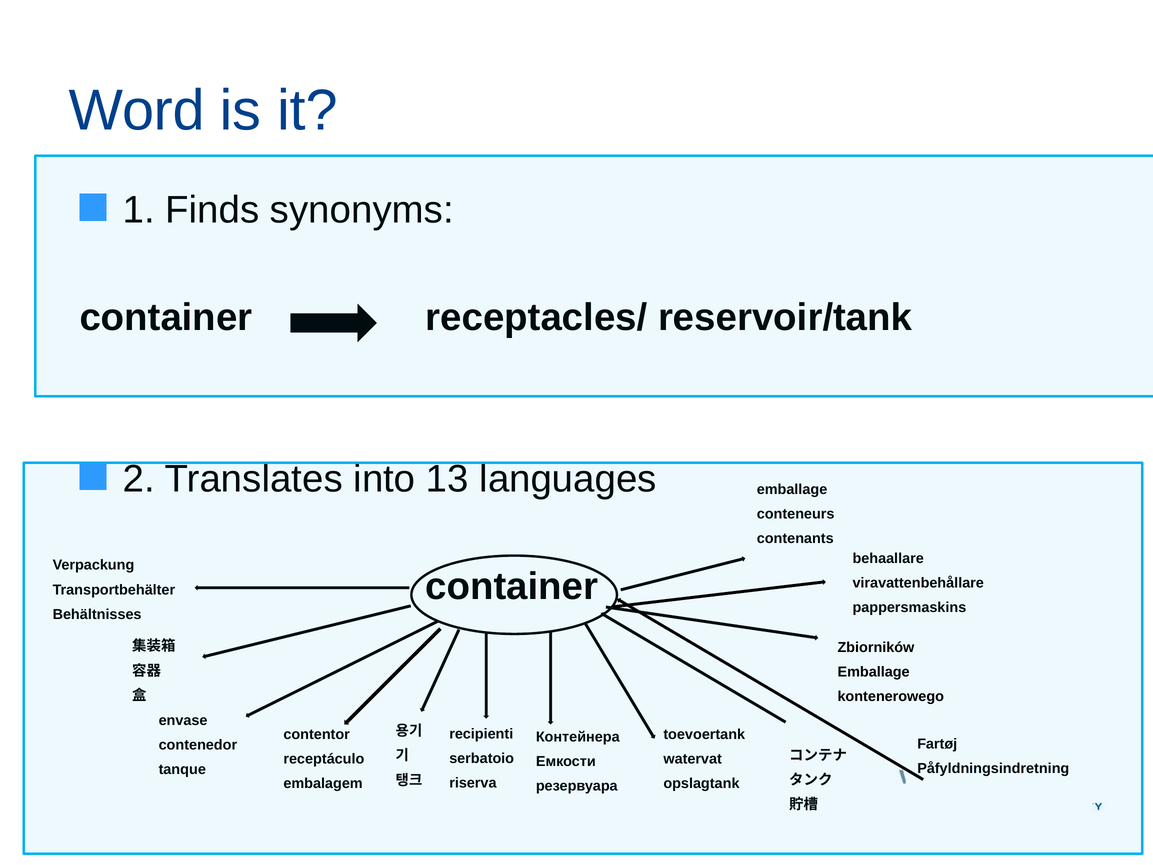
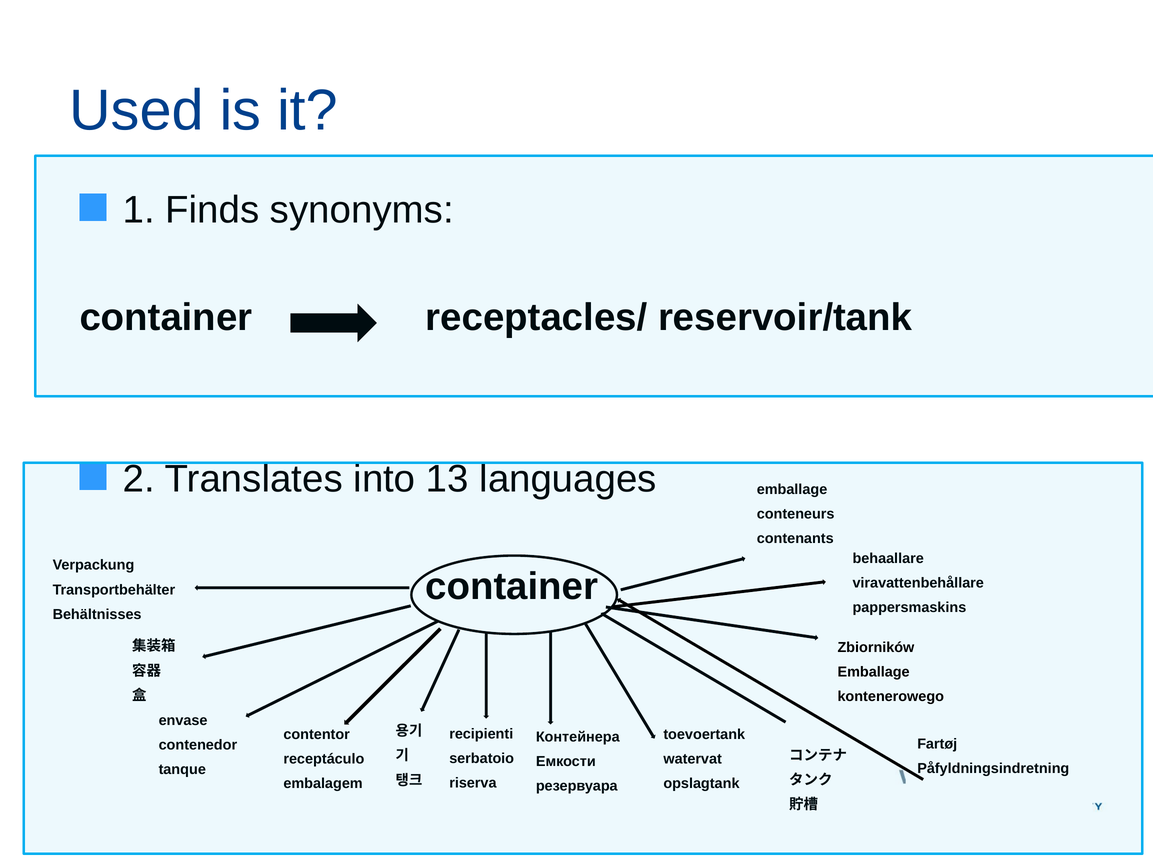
Word: Word -> Used (136, 111)
